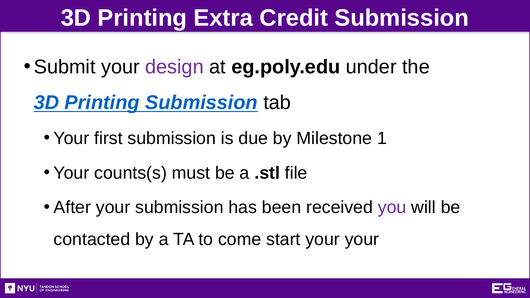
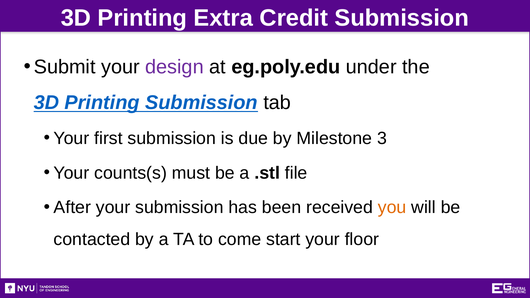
1: 1 -> 3 (382, 138)
you colour: purple -> orange (392, 208)
your your: your -> floor (362, 239)
